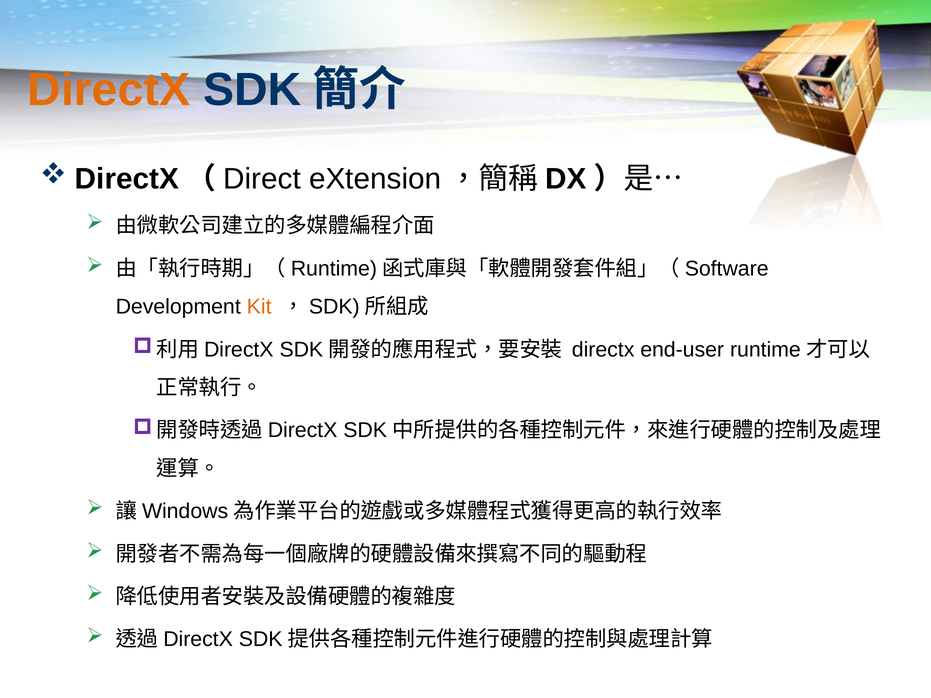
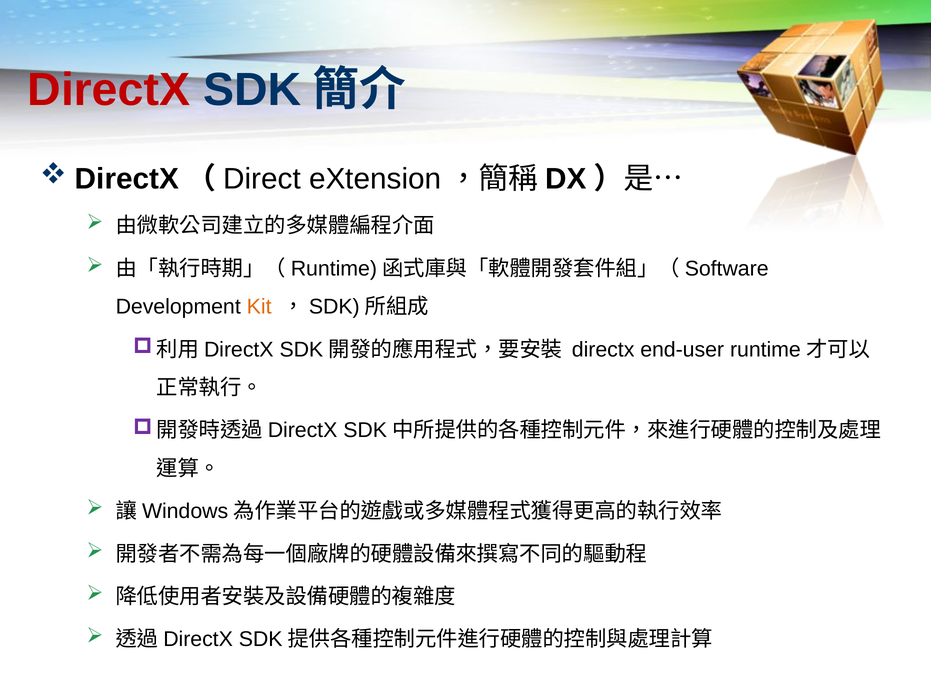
DirectX colour: orange -> red (109, 90)
